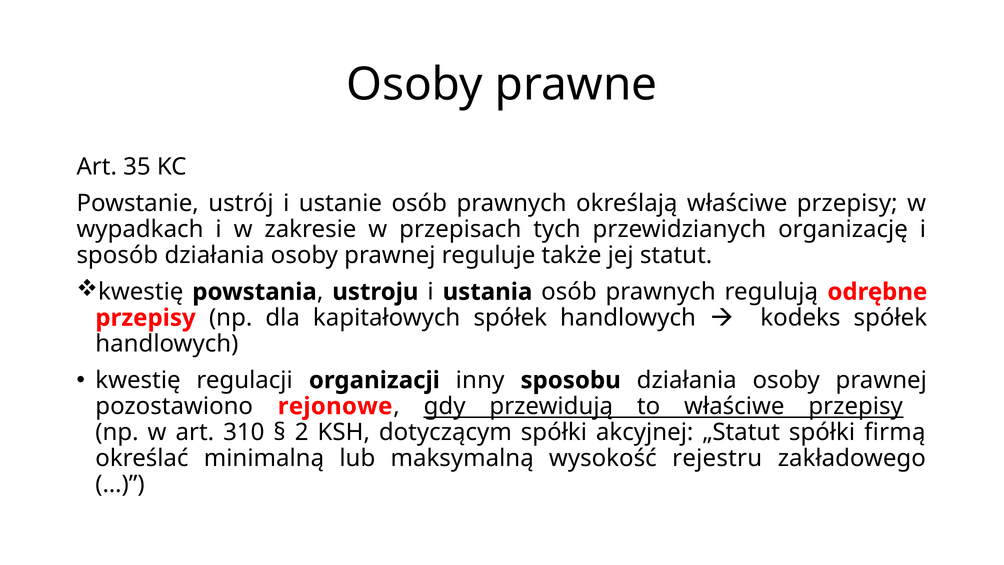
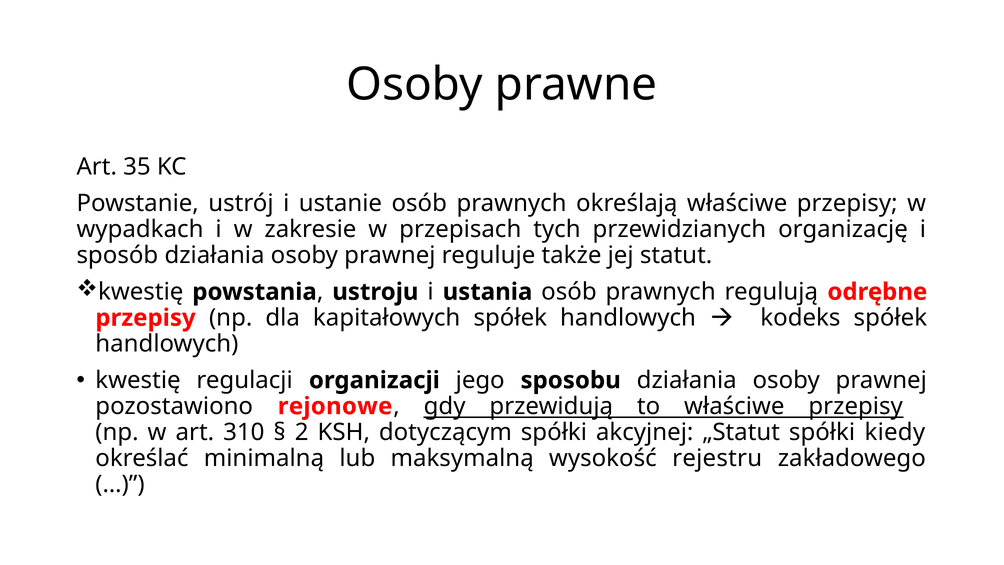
inny: inny -> jego (480, 380)
firmą: firmą -> kiedy (895, 432)
